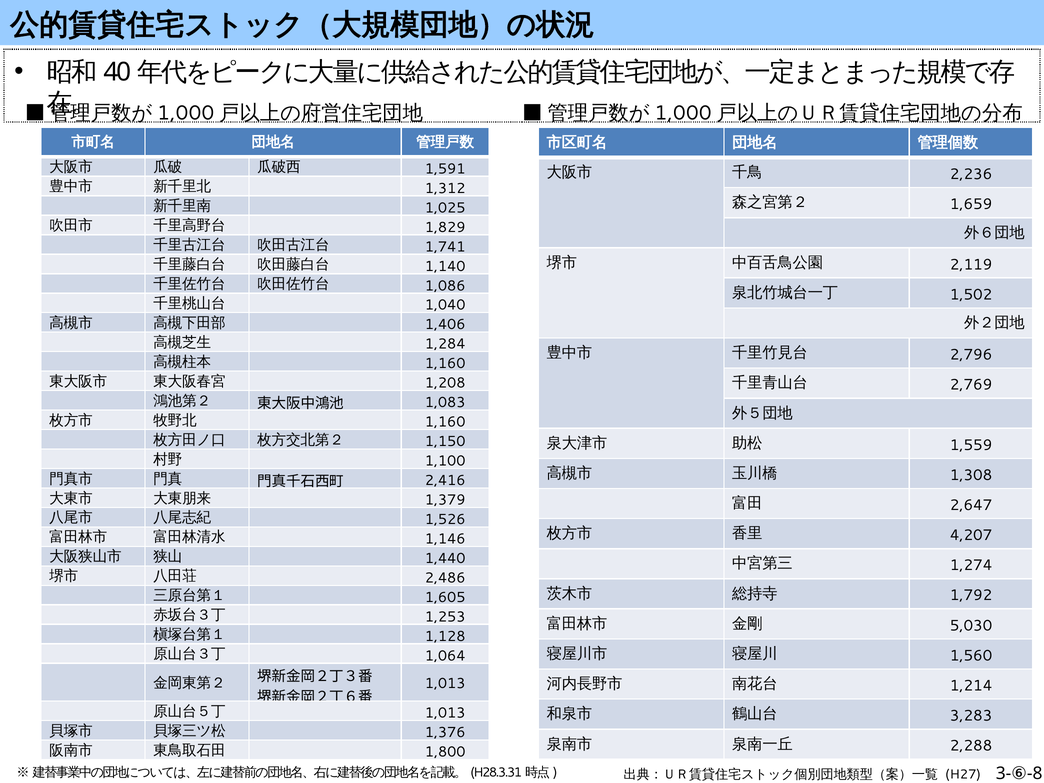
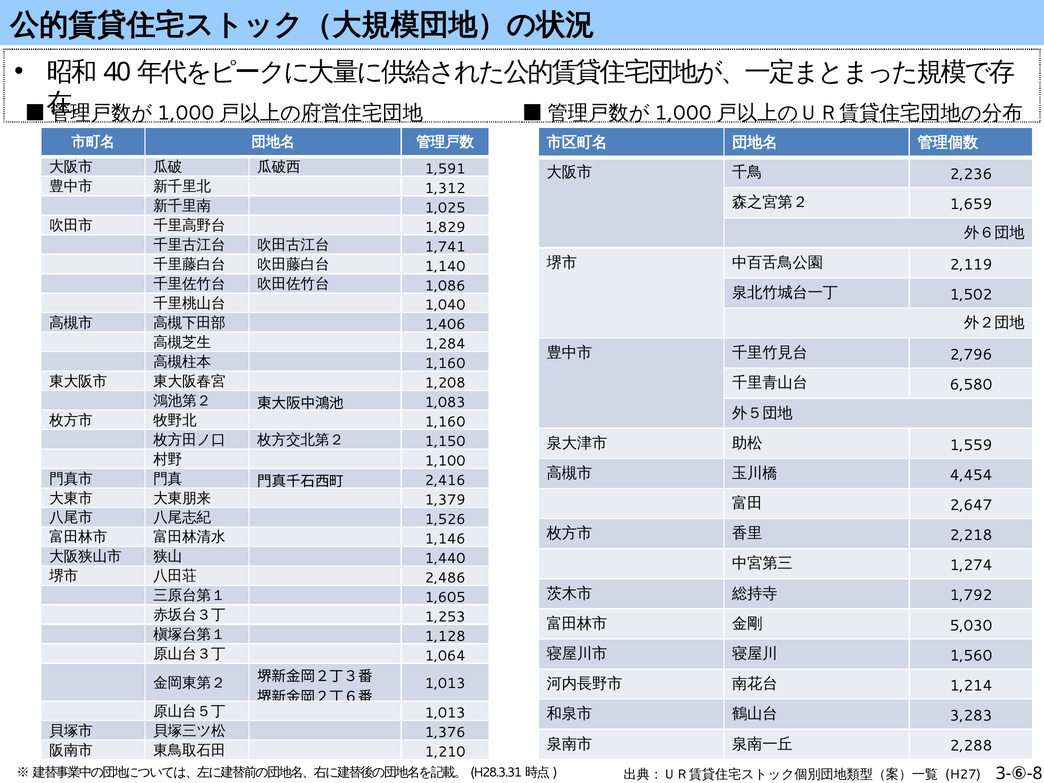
2,769: 2,769 -> 6,580 (971, 385)
1,308: 1,308 -> 4,454 (971, 475)
4,207: 4,207 -> 2,218 (971, 535)
1,800: 1,800 -> 1,210 (445, 752)
